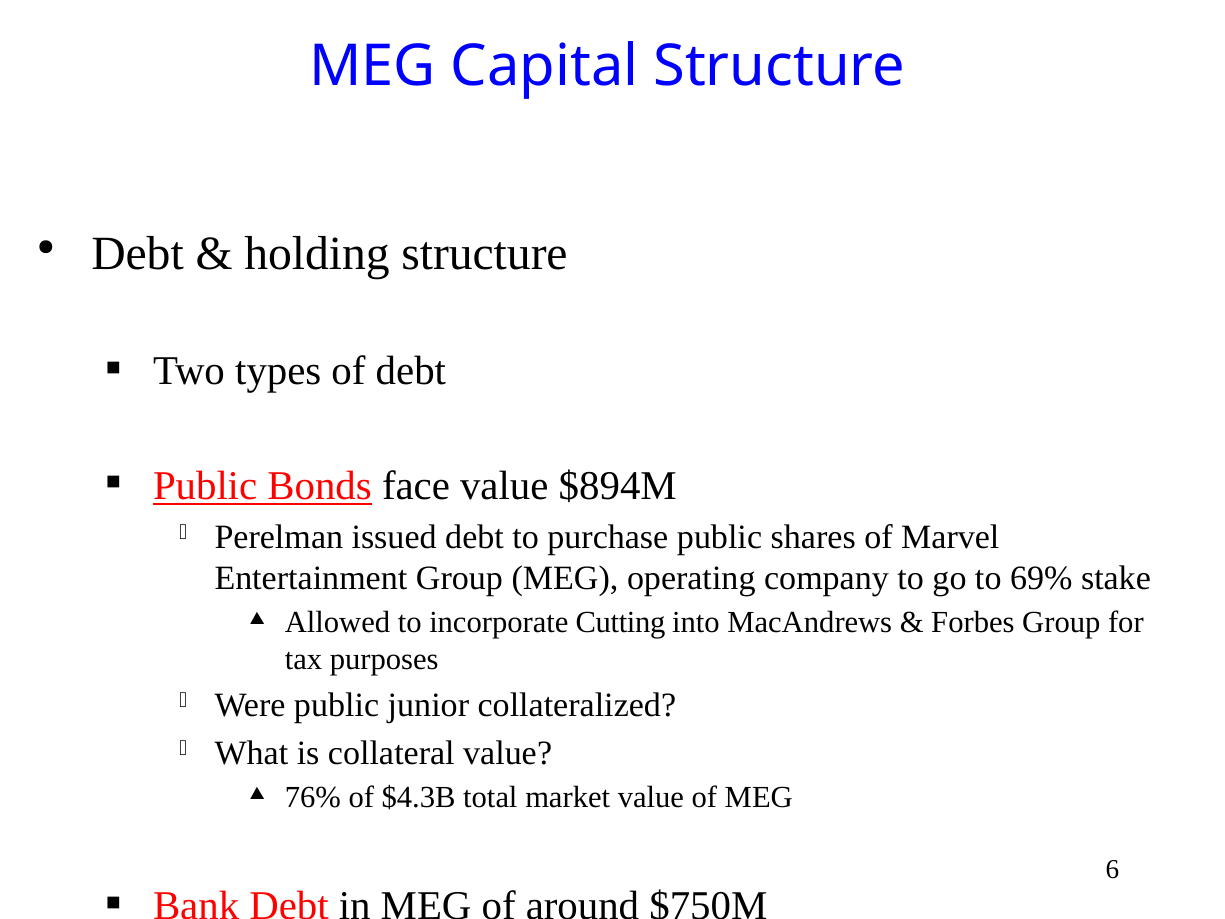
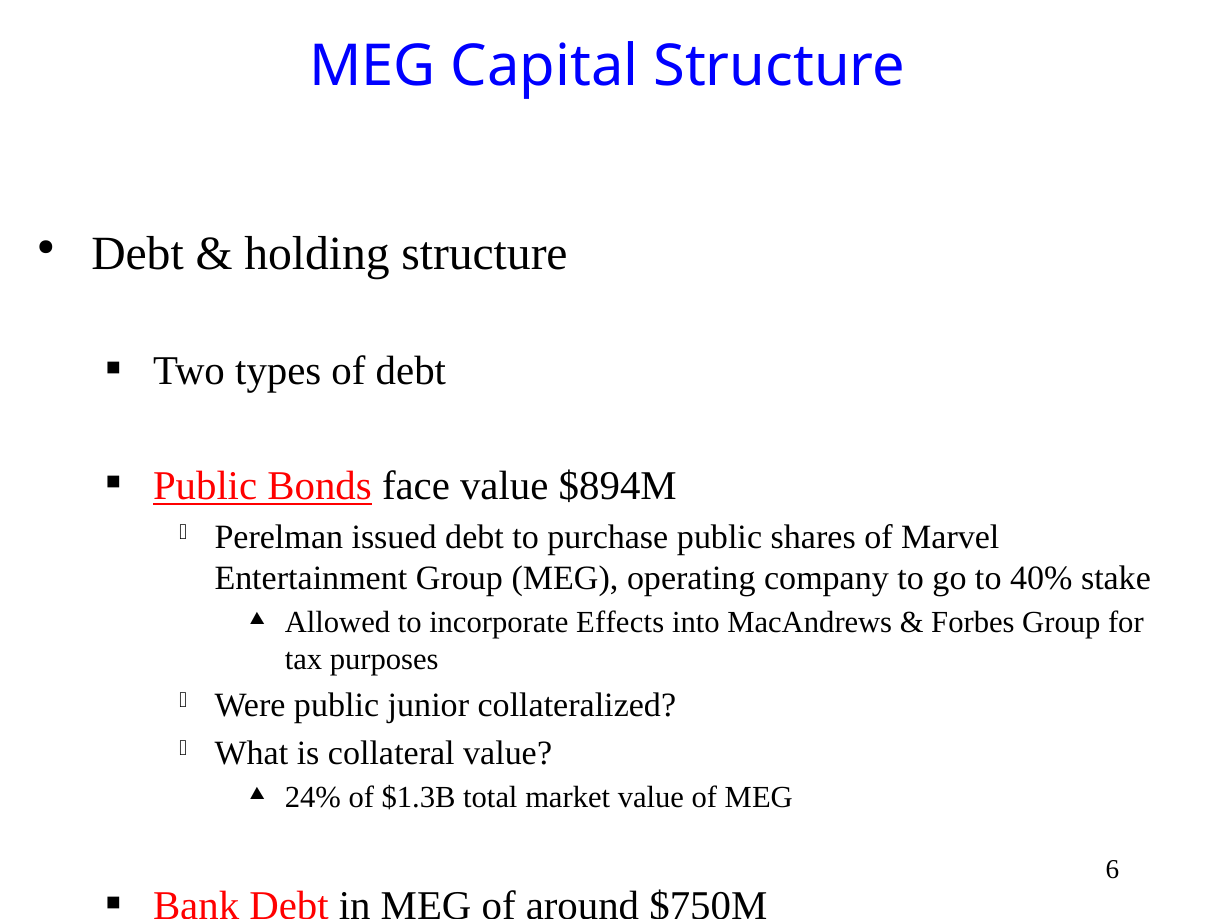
69%: 69% -> 40% (1041, 578)
Cutting: Cutting -> Effects (620, 622)
76%: 76% -> 24% (313, 797)
$4.3B: $4.3B -> $1.3B (419, 797)
